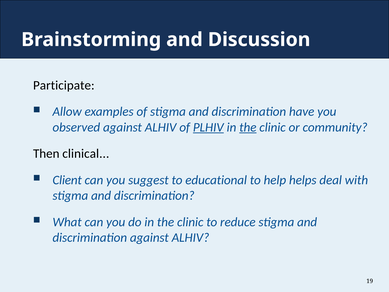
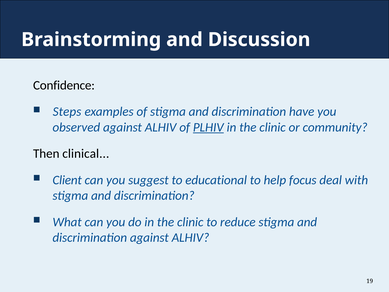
Participate: Participate -> Confidence (64, 85)
Allow: Allow -> Steps (67, 112)
the underline: present -> none (248, 127)
helps: helps -> focus (303, 180)
